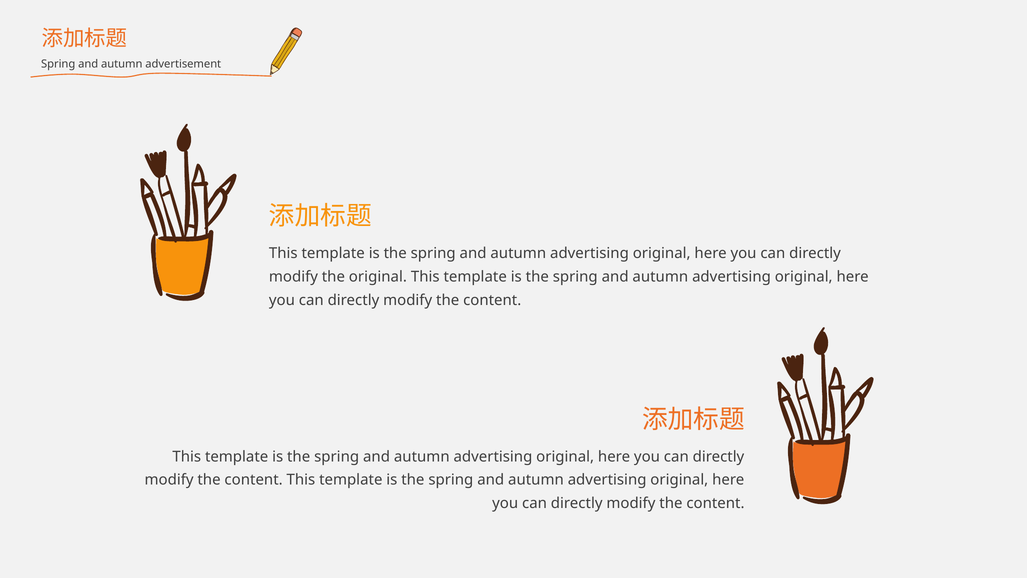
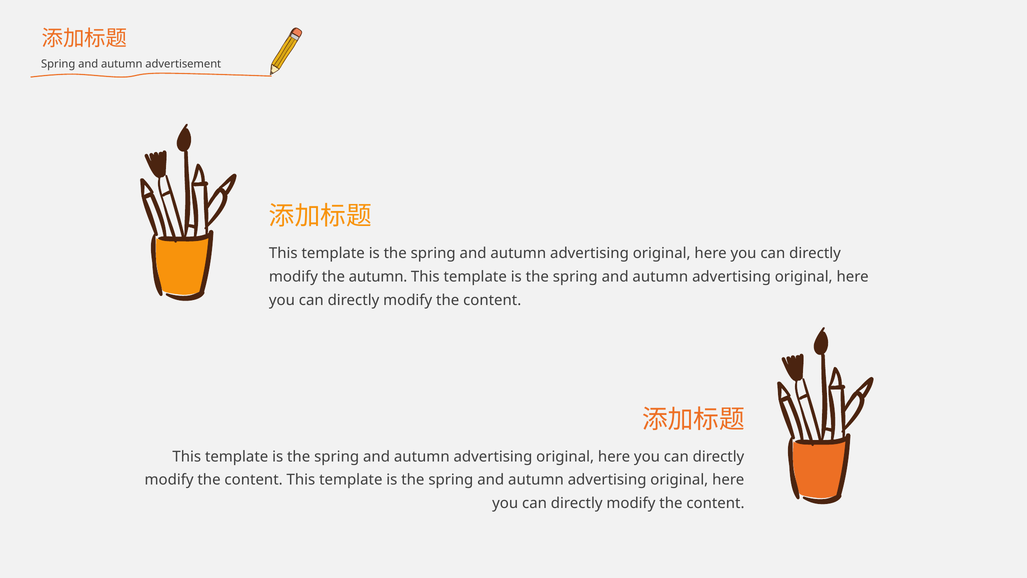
the original: original -> autumn (378, 277)
